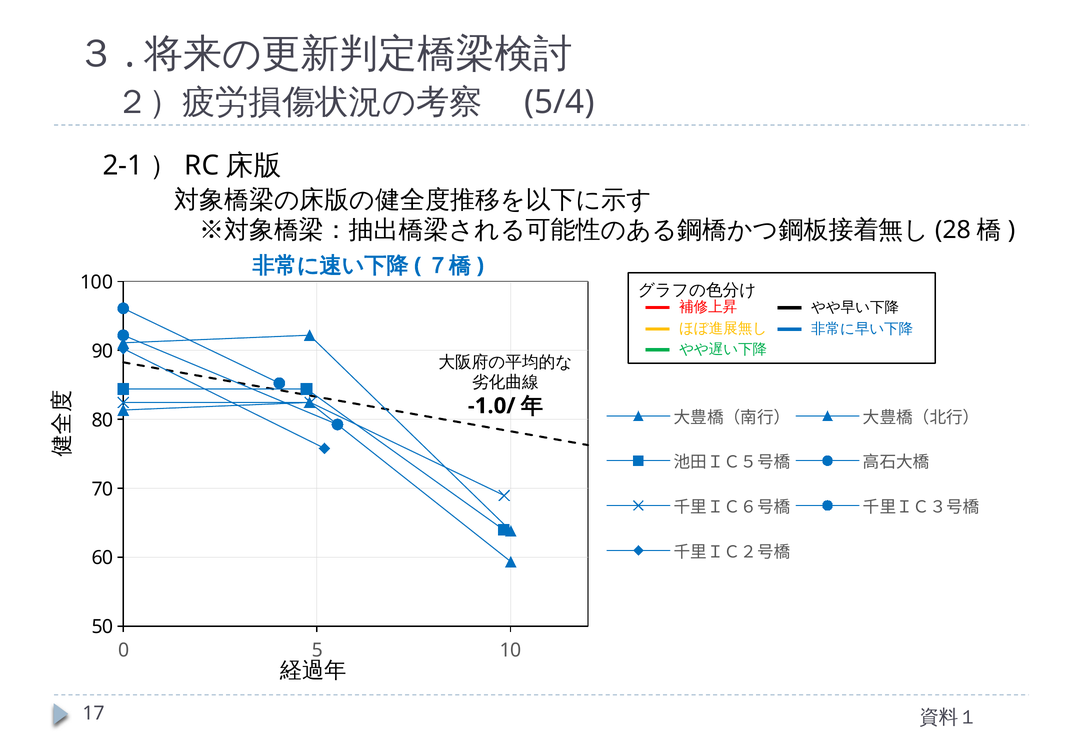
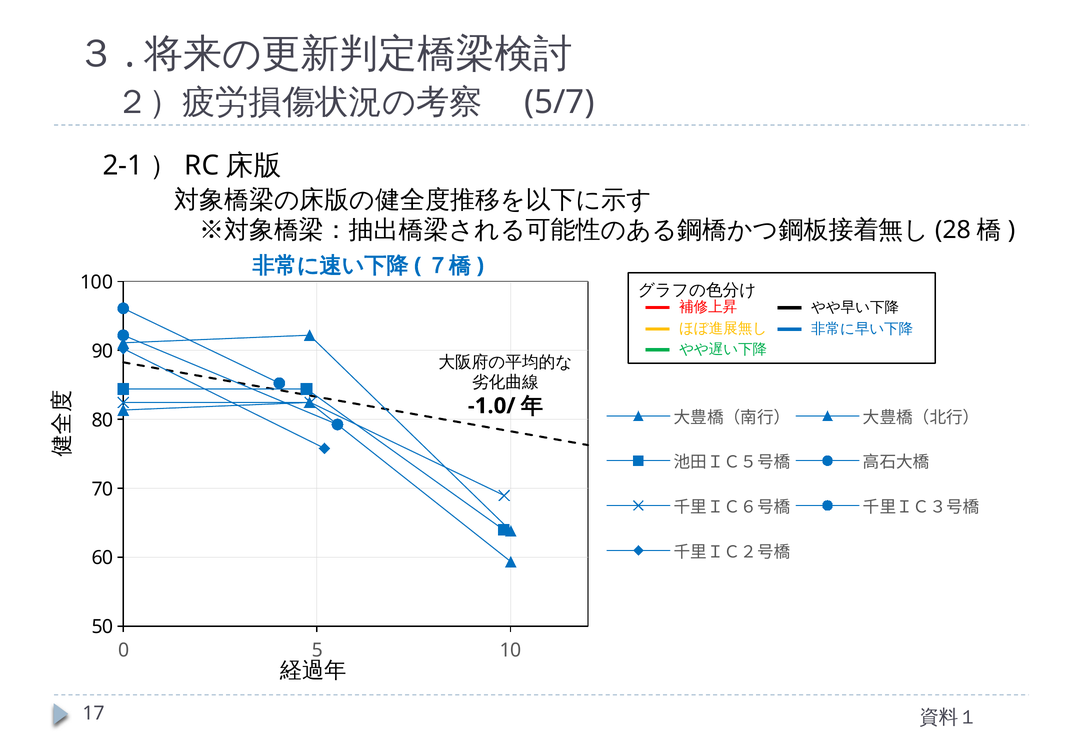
5/4: 5/4 -> 5/7 (559, 102)
